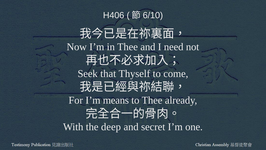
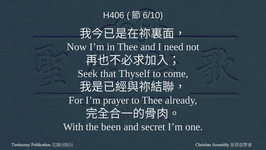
means: means -> prayer (116, 100)
deep: deep -> been (111, 127)
